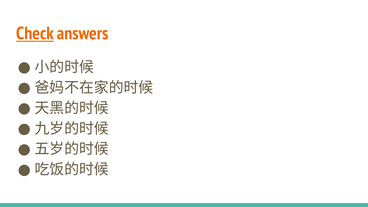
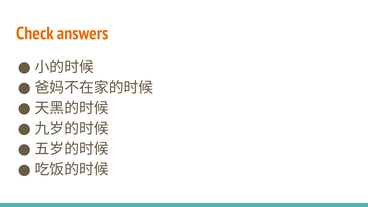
Check underline: present -> none (35, 34)
